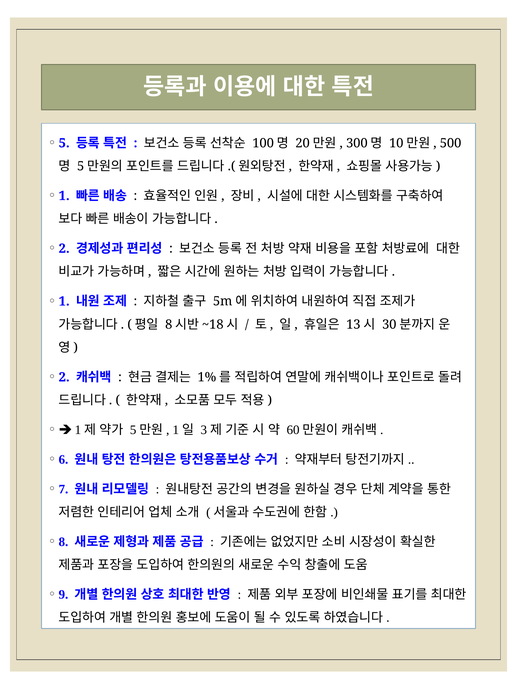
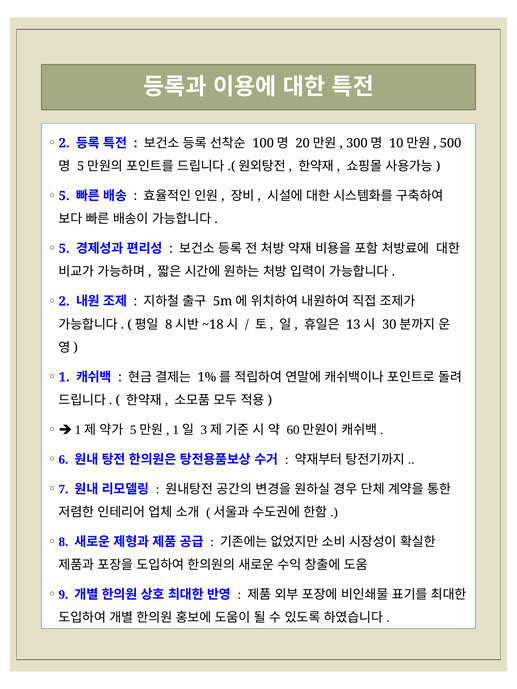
5: 5 -> 2 (64, 143)
1: 1 -> 5 (64, 196)
2: 2 -> 5 (64, 249)
1: 1 -> 2 (64, 301)
2: 2 -> 1 (64, 377)
